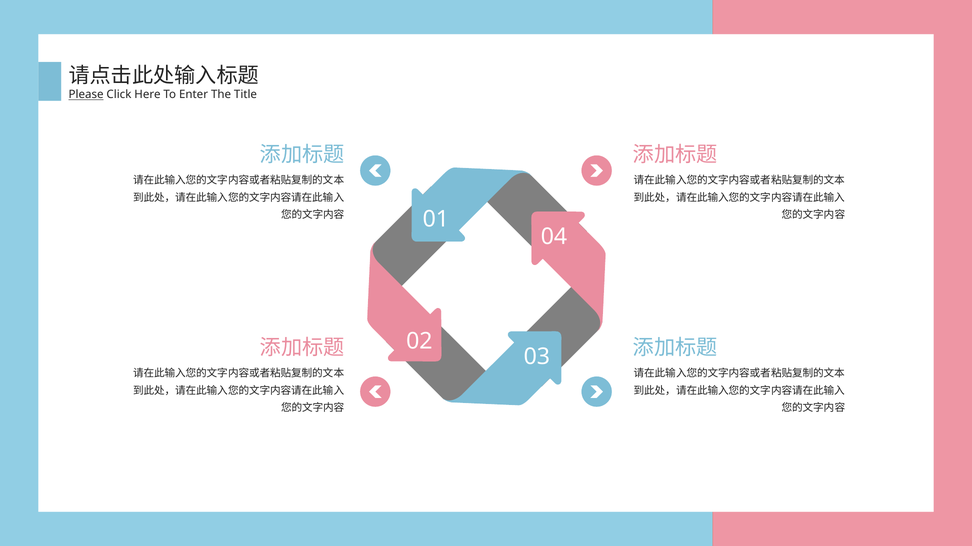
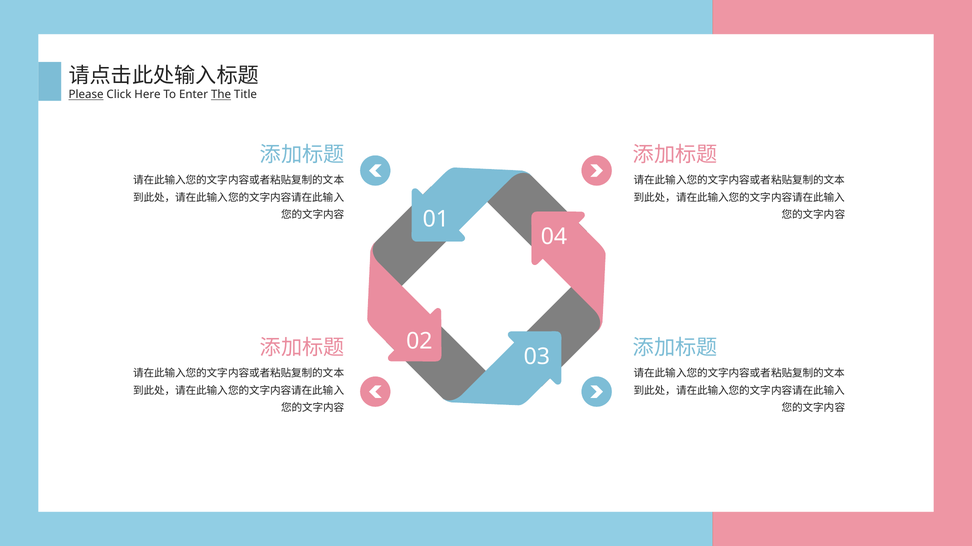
The underline: none -> present (221, 95)
